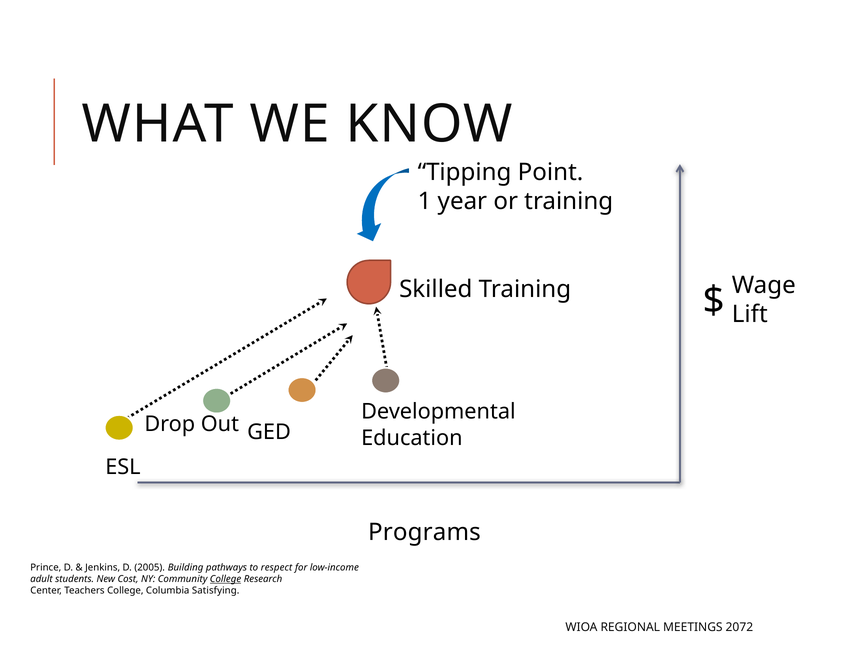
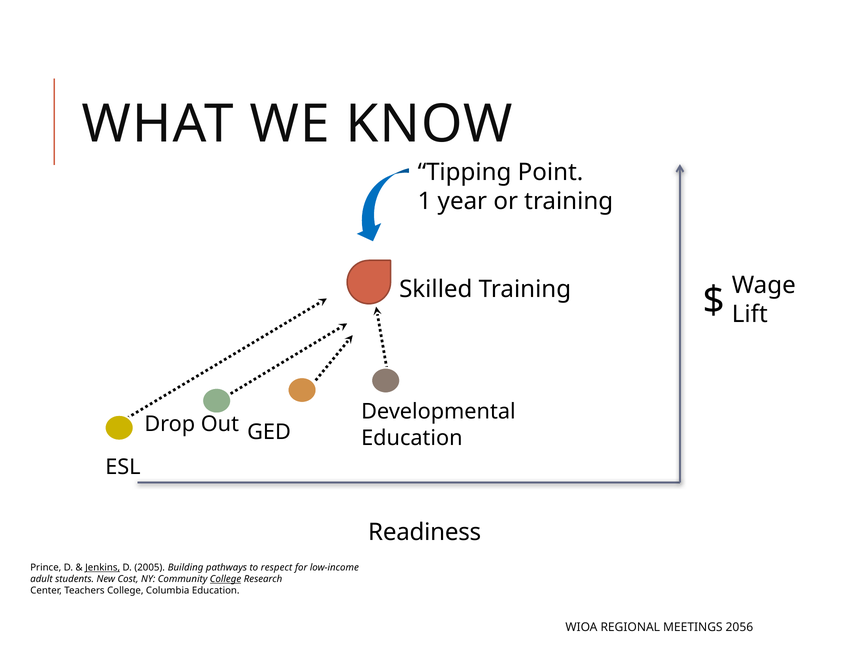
Programs: Programs -> Readiness (425, 532)
Jenkins underline: none -> present (103, 568)
Columbia Satisfying: Satisfying -> Education (216, 591)
2072: 2072 -> 2056 (739, 627)
